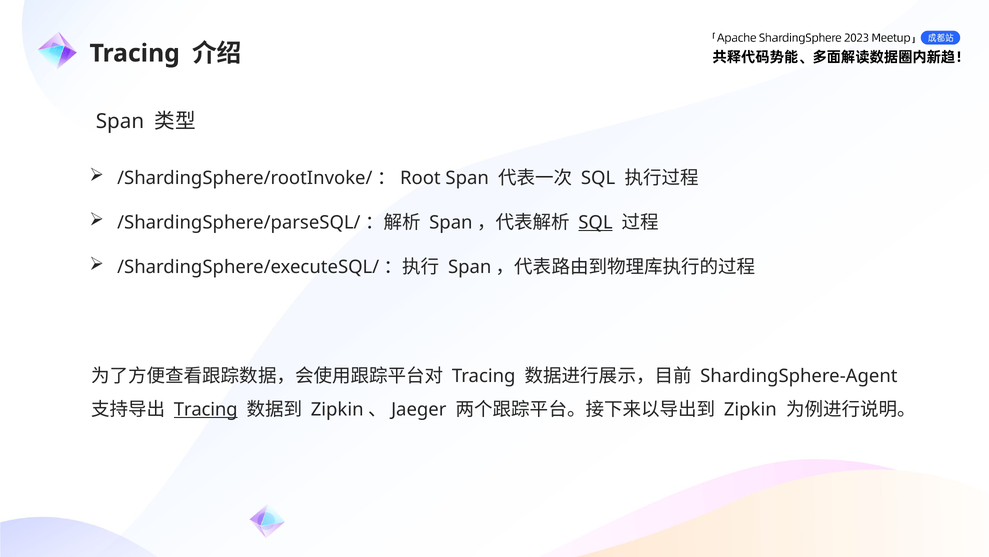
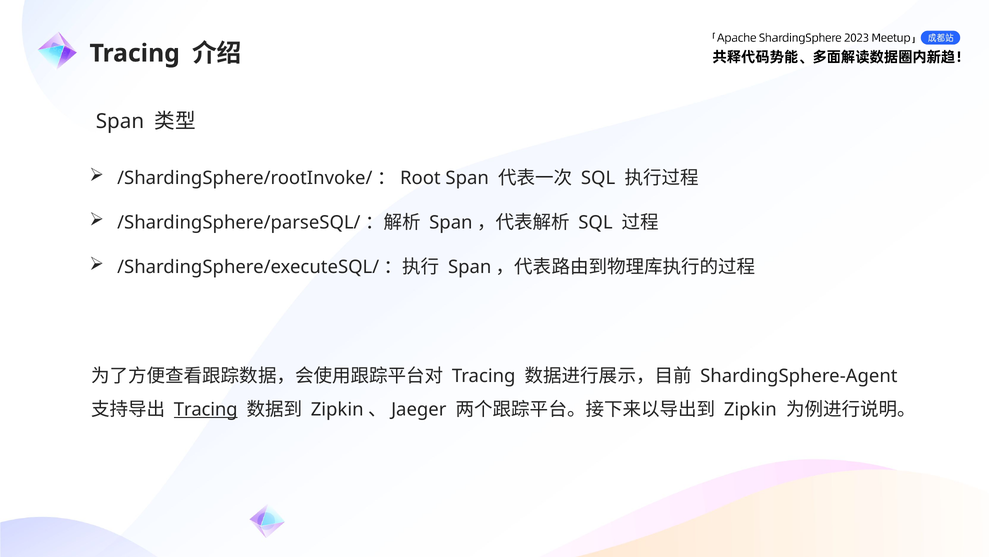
SQL underline: present -> none (595, 222)
